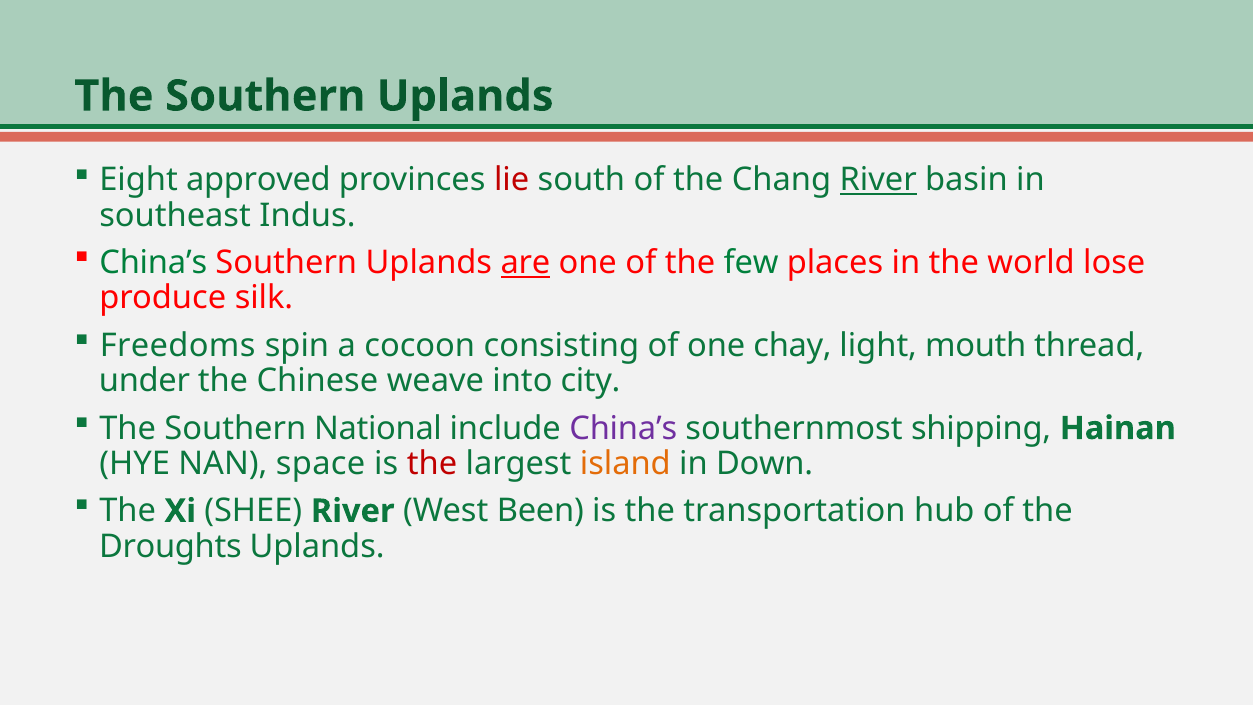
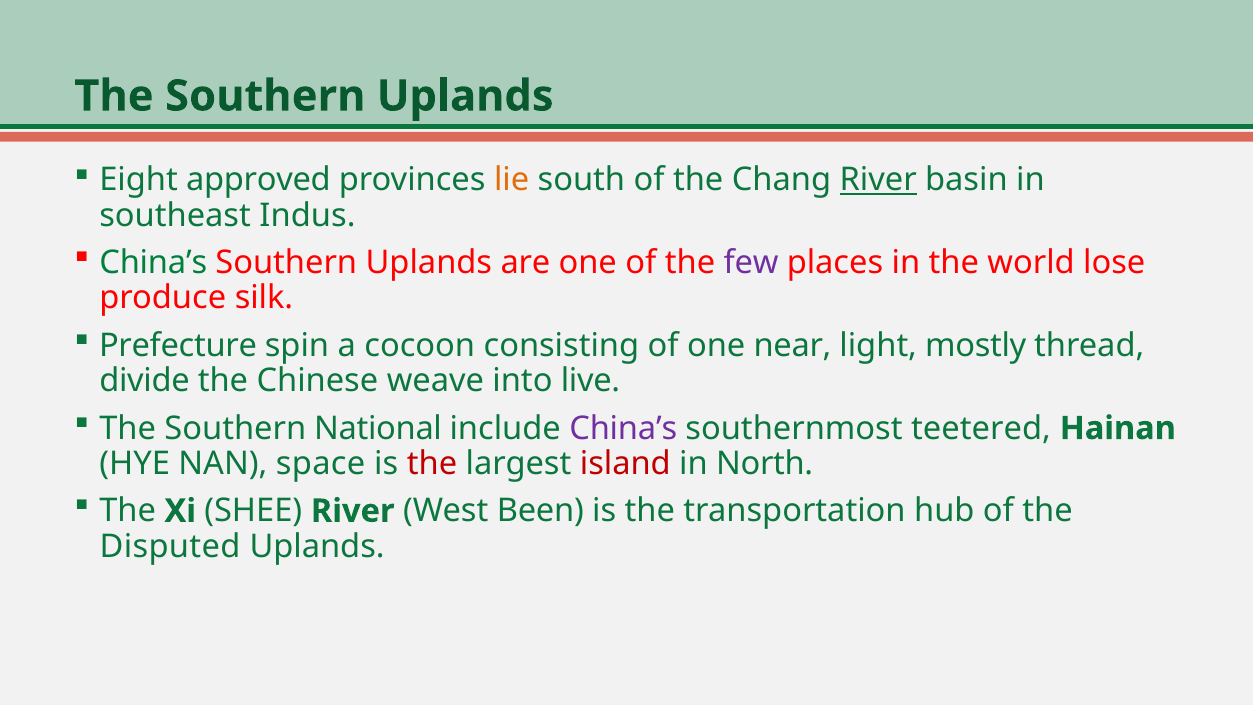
lie colour: red -> orange (512, 180)
are underline: present -> none (525, 263)
few colour: green -> purple (751, 263)
Freedoms: Freedoms -> Prefecture (178, 345)
chay: chay -> near (793, 345)
mouth: mouth -> mostly (976, 345)
under: under -> divide (144, 381)
city: city -> live (590, 381)
shipping: shipping -> teetered (981, 428)
island colour: orange -> red (625, 463)
Down: Down -> North (765, 463)
Droughts: Droughts -> Disputed (170, 546)
